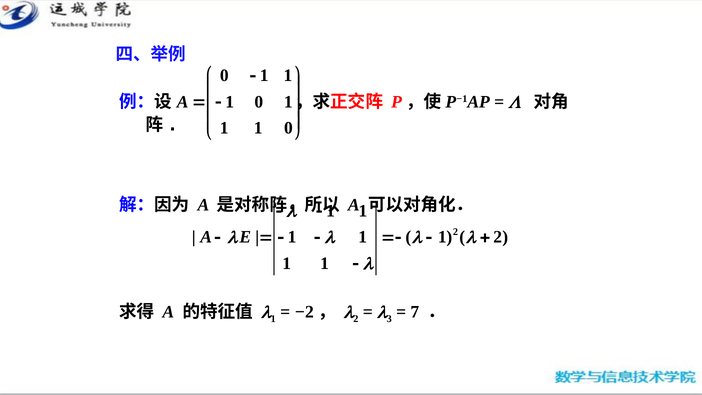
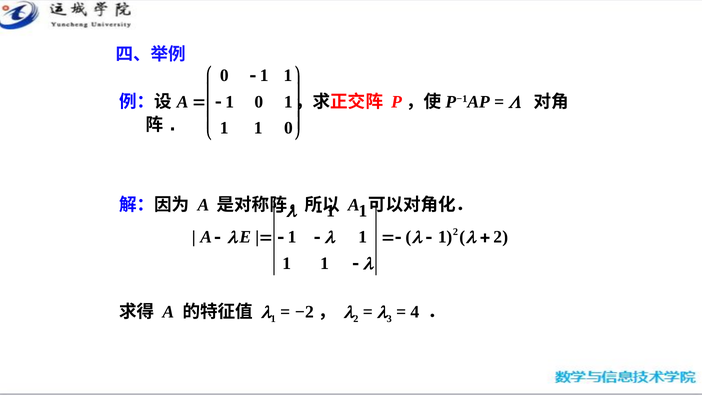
7: 7 -> 4 (415, 312)
